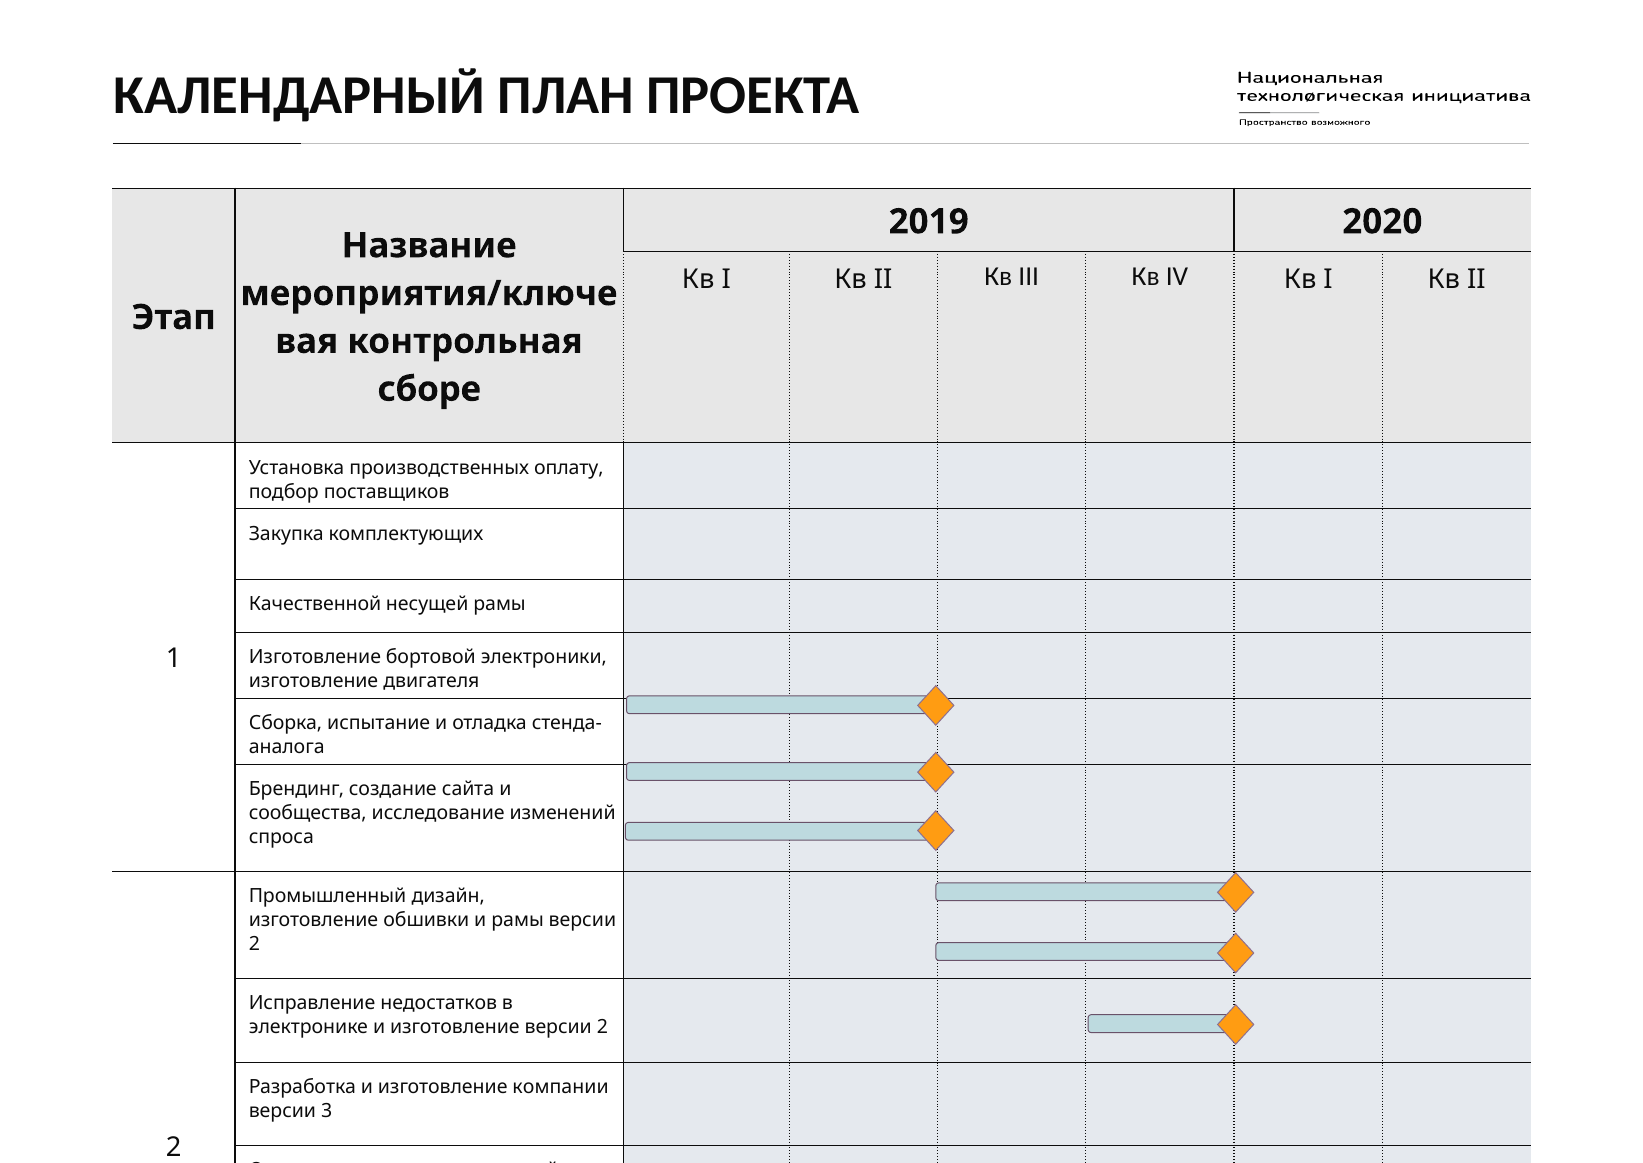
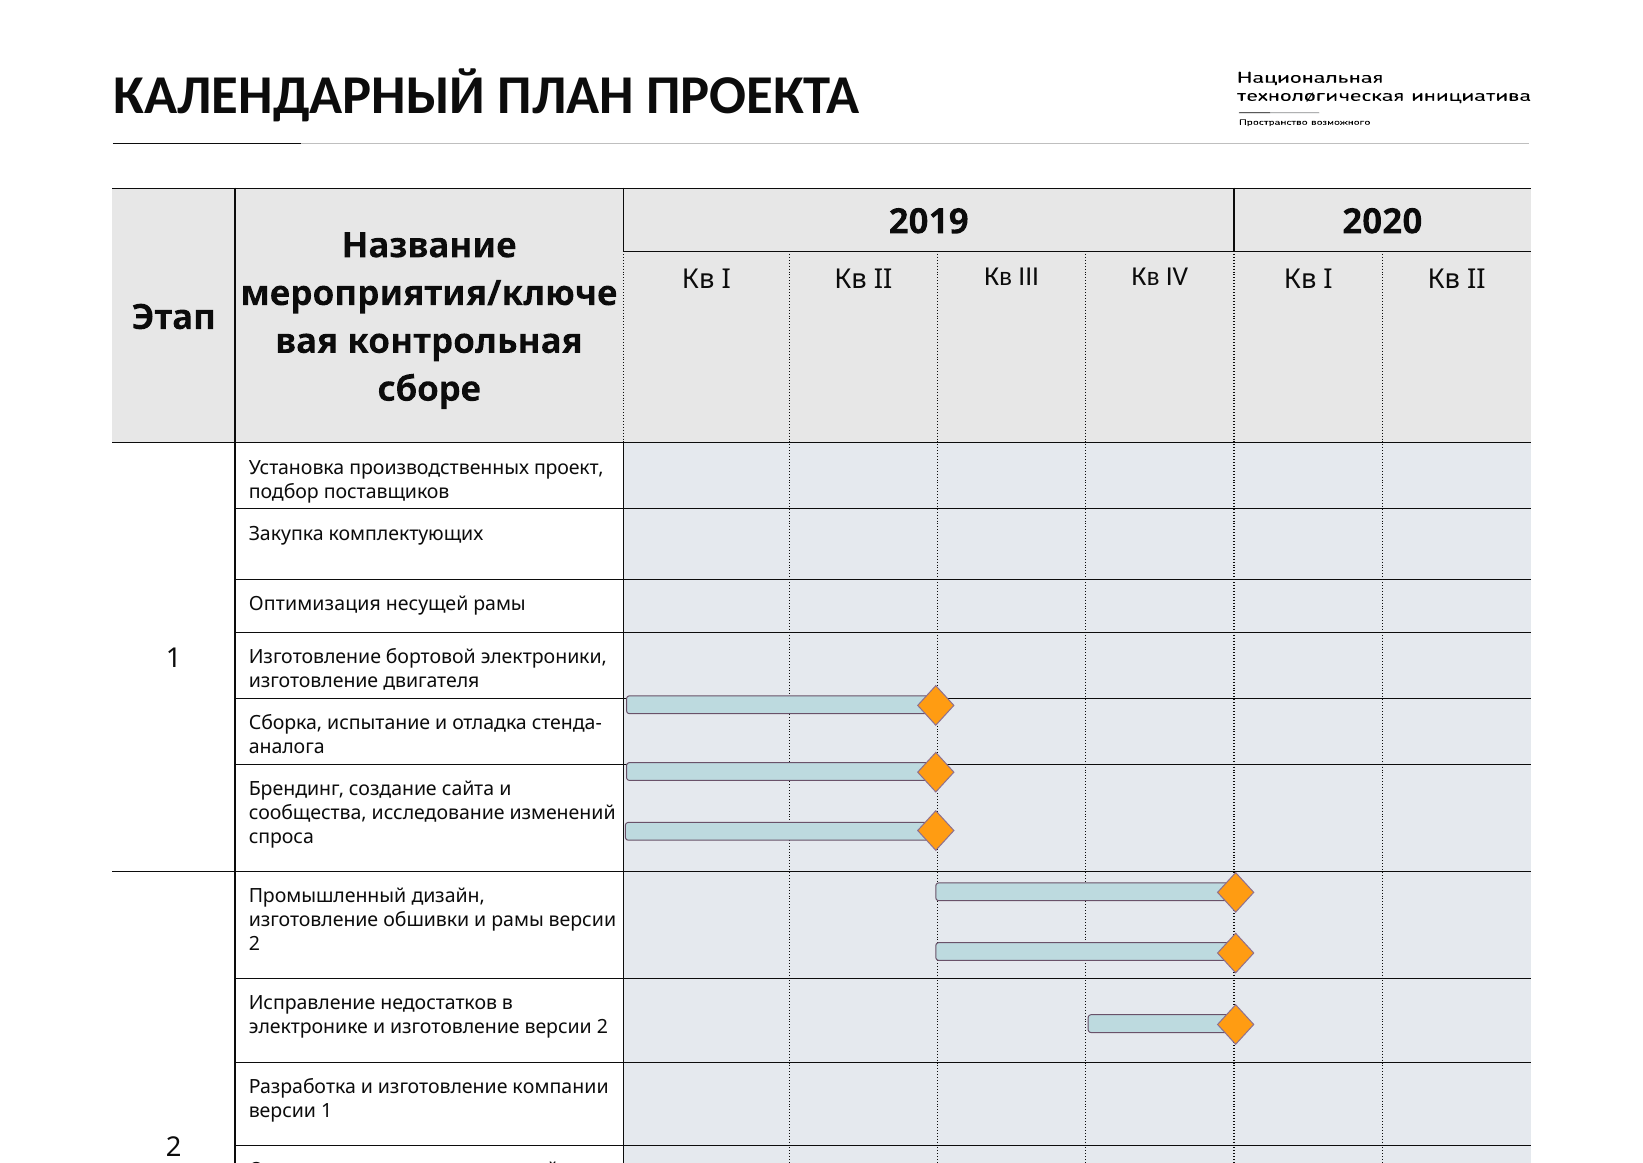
оплату: оплату -> проект (569, 468)
Качественной: Качественной -> Оптимизация (315, 604)
версии 3: 3 -> 1 (327, 1110)
